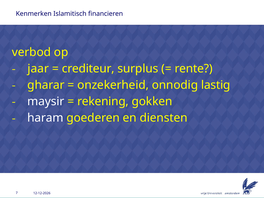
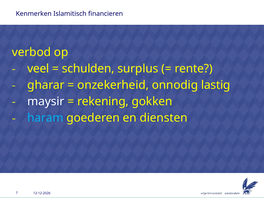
jaar: jaar -> veel (38, 69)
crediteur: crediteur -> schulden (88, 69)
haram colour: white -> light blue (45, 118)
